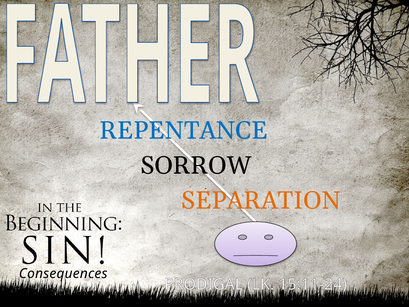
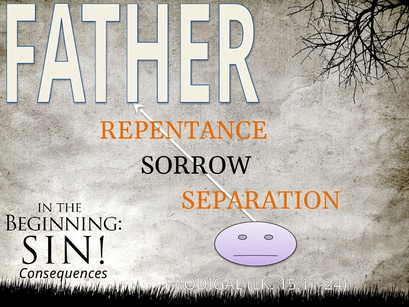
REPENTANCE colour: blue -> orange (184, 131)
